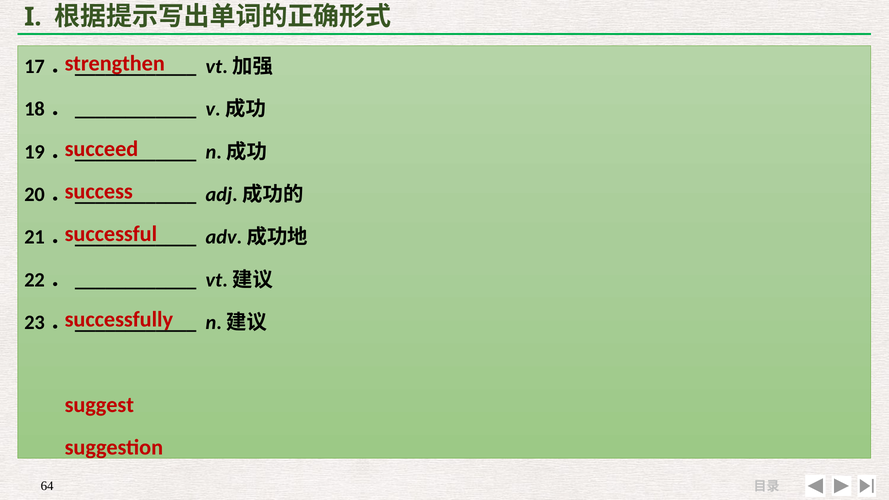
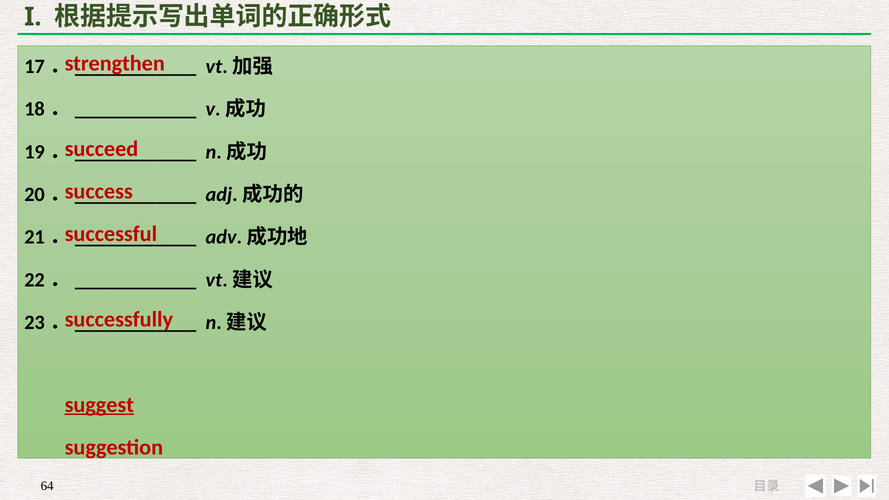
suggest underline: none -> present (99, 405)
